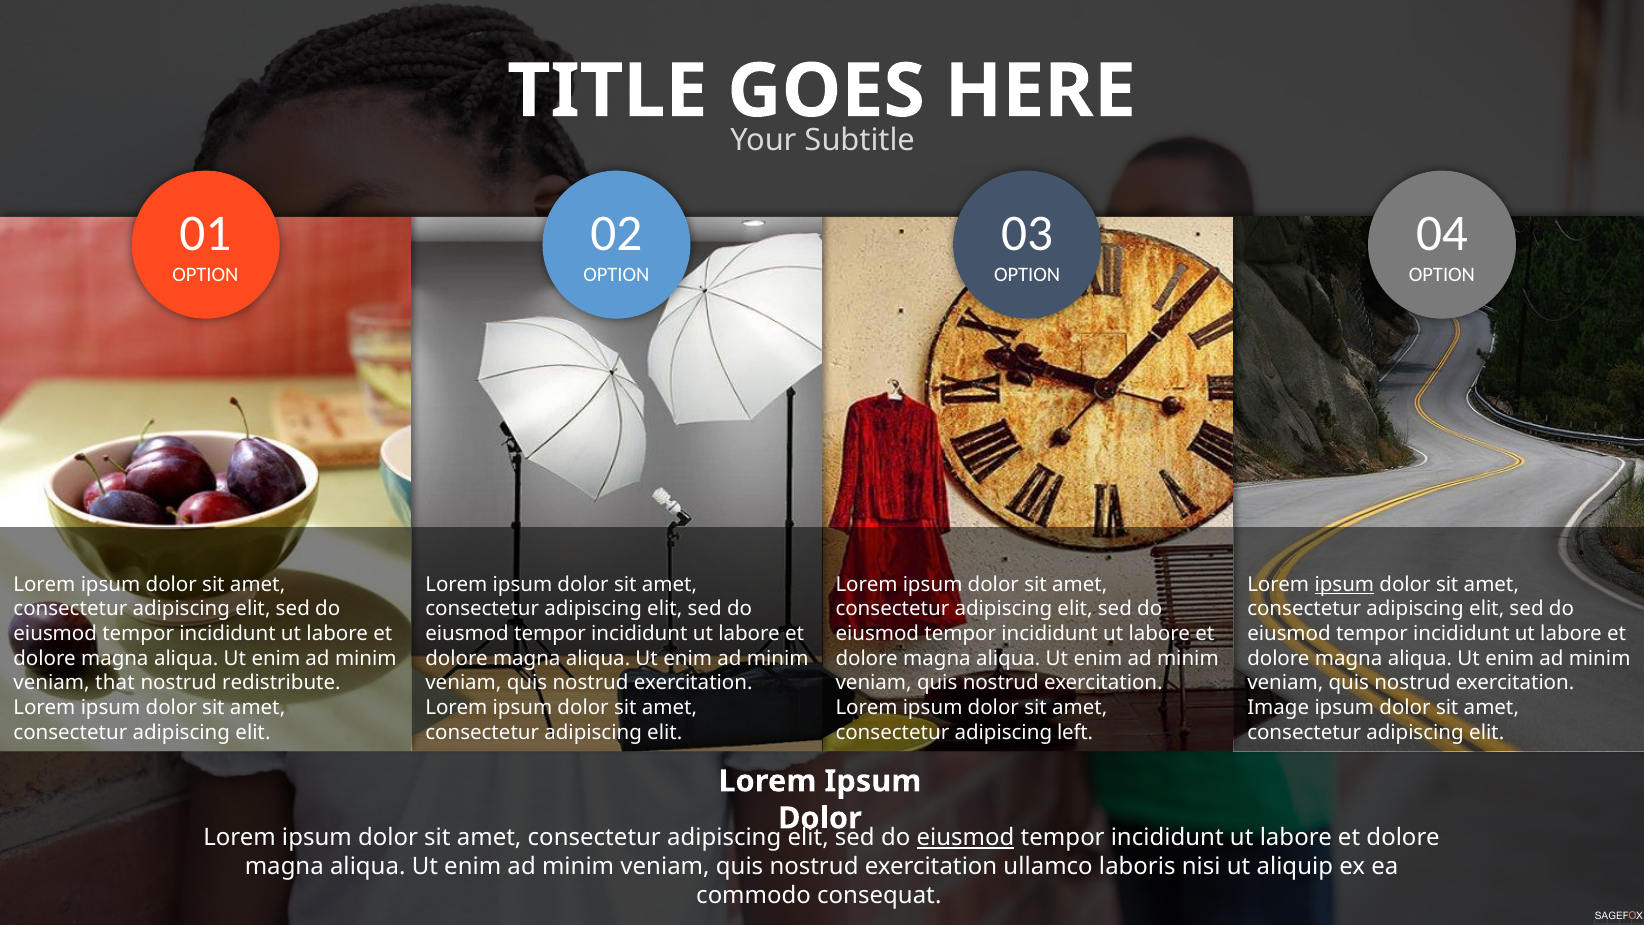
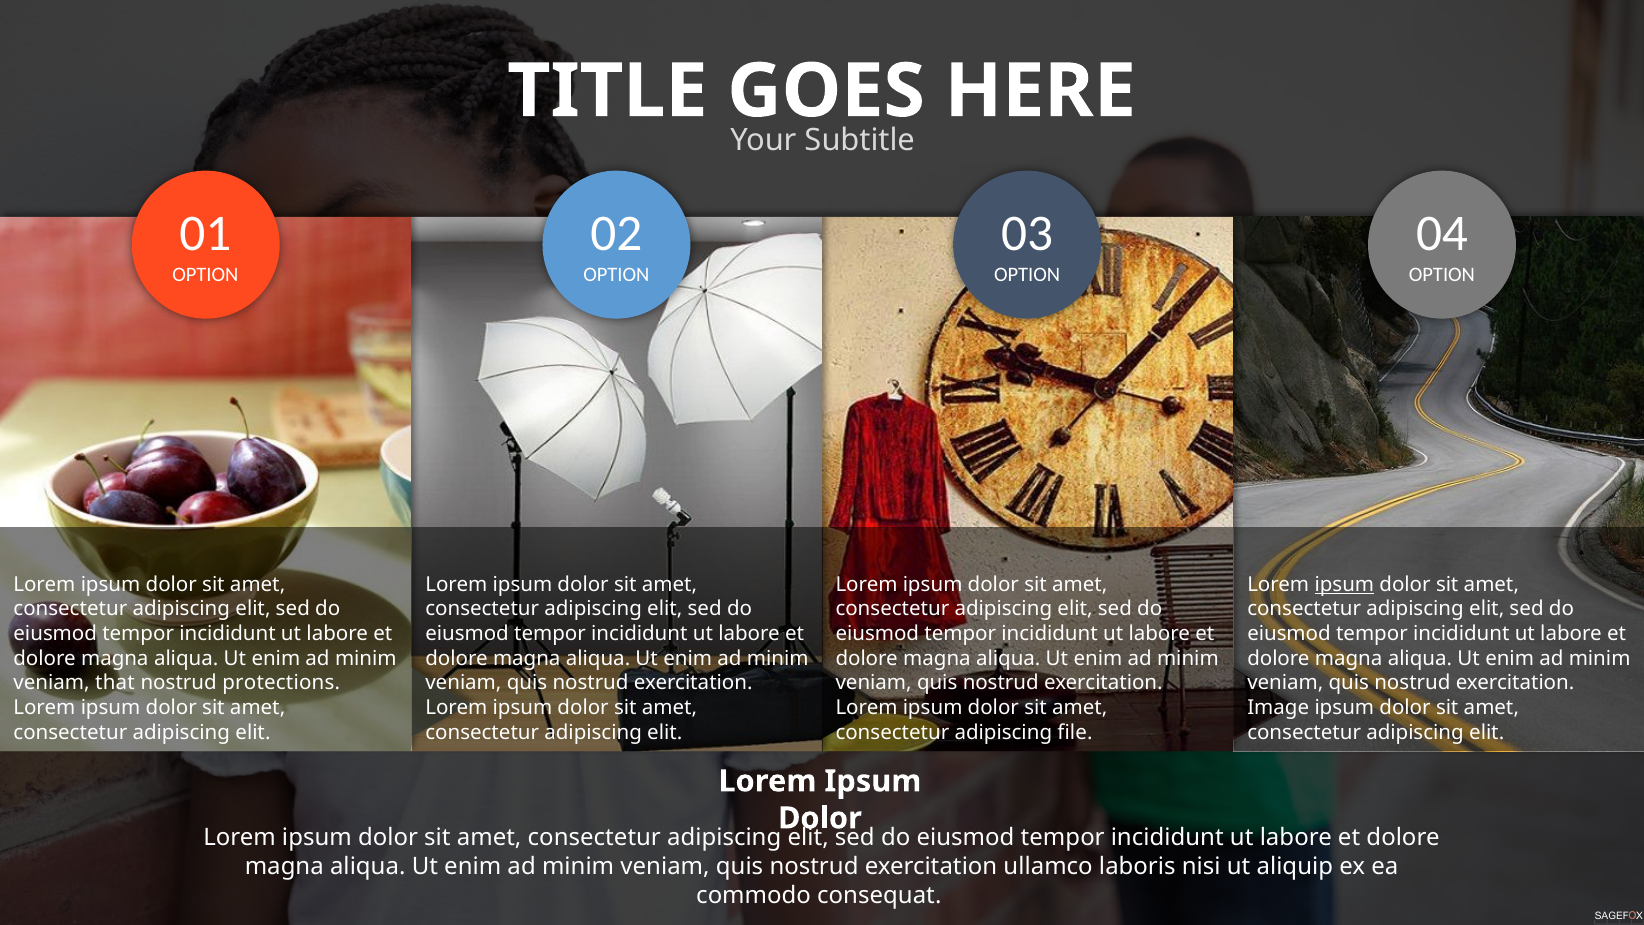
redistribute: redistribute -> protections (281, 683)
left: left -> file (1075, 732)
eiusmod underline: present -> none (966, 837)
